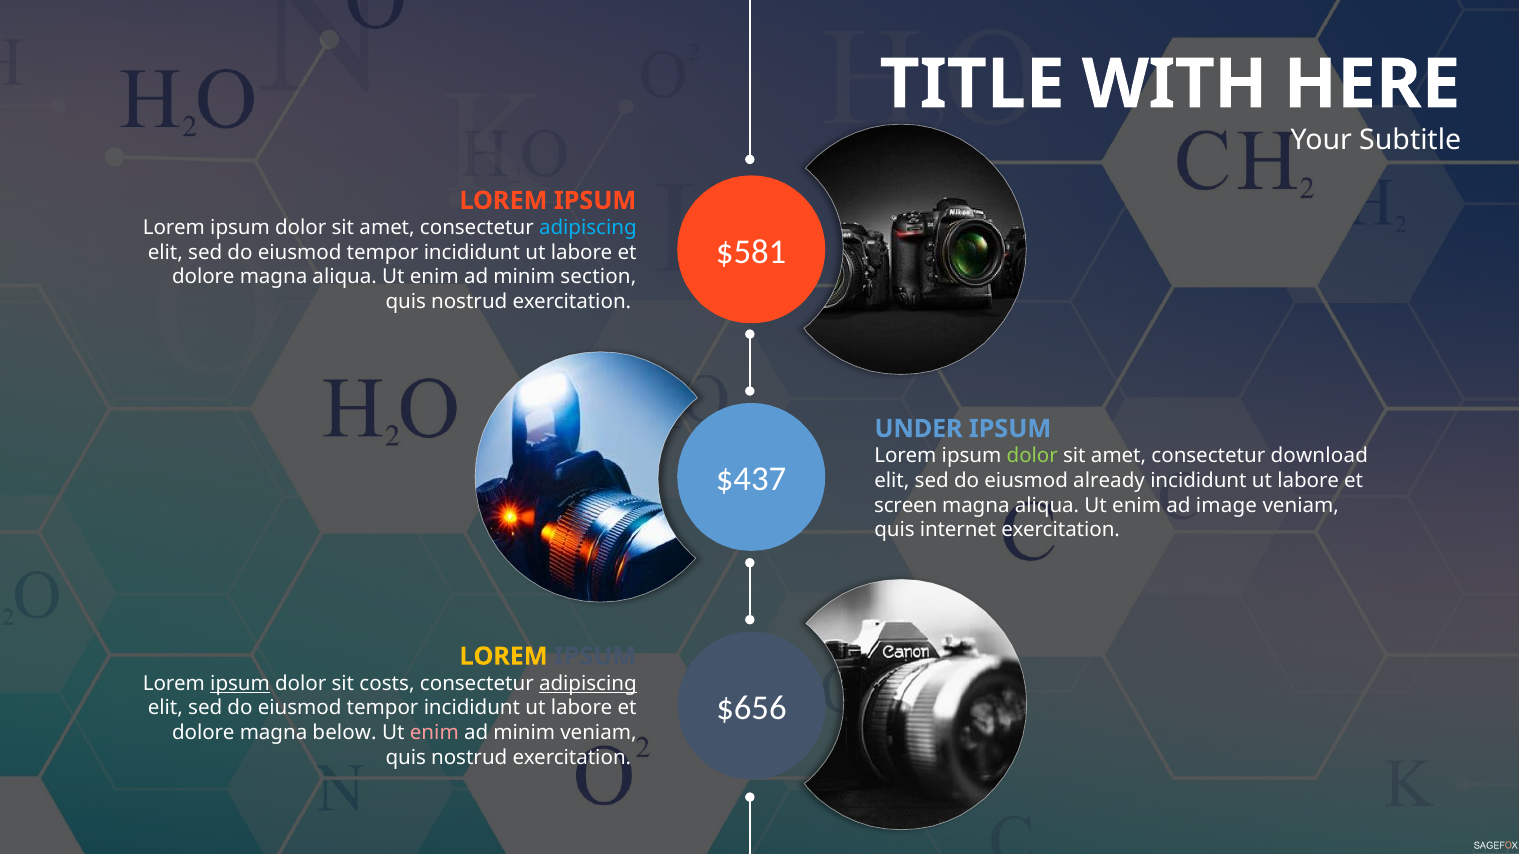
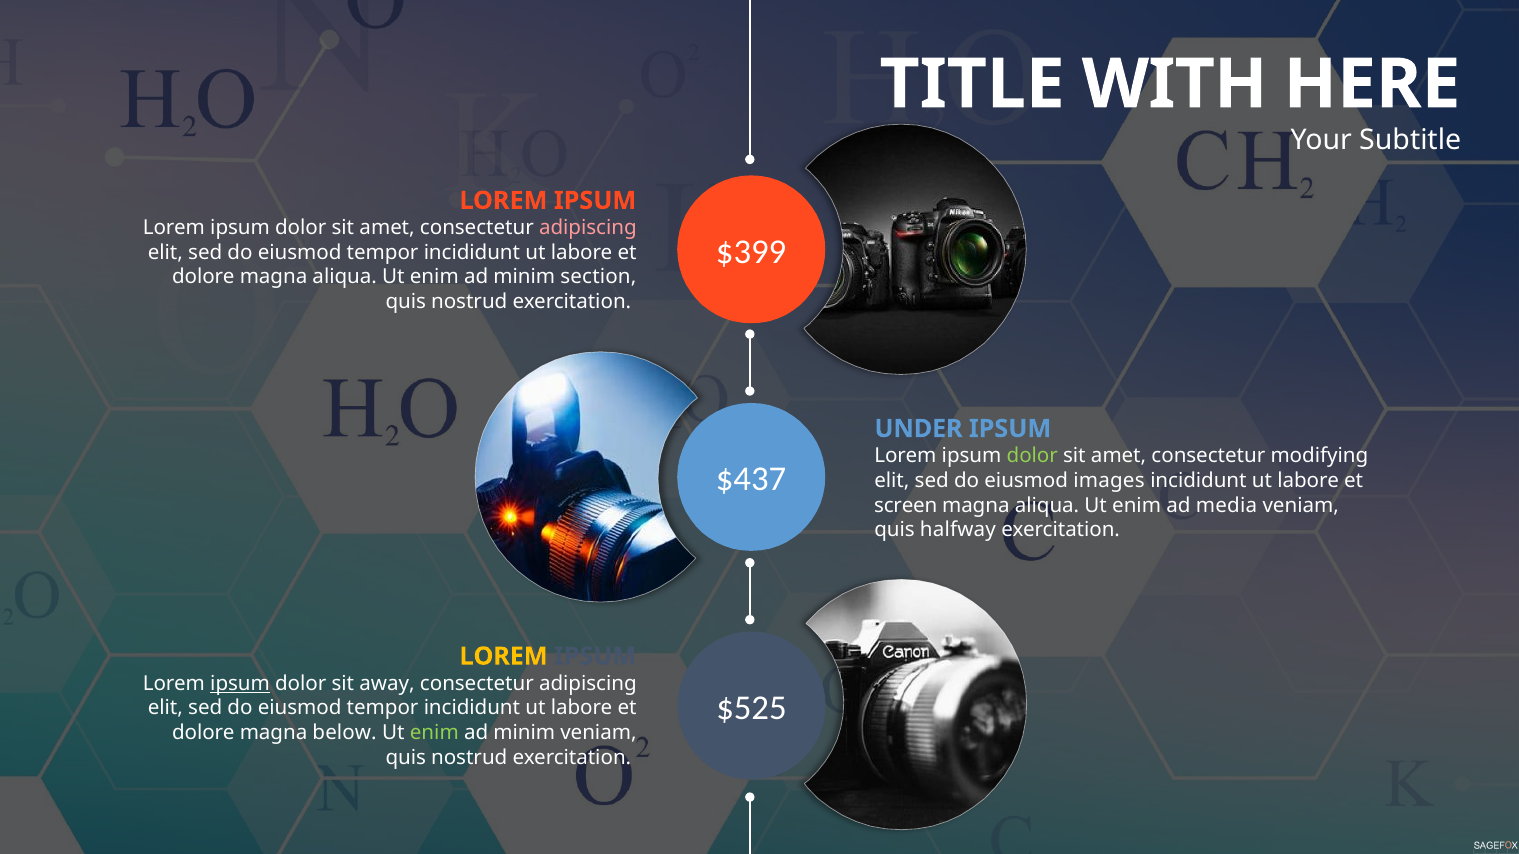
adipiscing colour: light blue -> pink (588, 228)
$581: $581 -> $399 (751, 252)
download: download -> modifying (1319, 456)
already: already -> images (1109, 481)
image: image -> media (1226, 506)
internet: internet -> halfway (958, 530)
costs: costs -> away (387, 684)
adipiscing underline: present -> none (588, 684)
$656: $656 -> $525 (751, 708)
enim colour: pink -> light green (434, 733)
